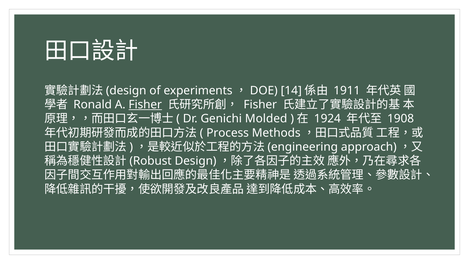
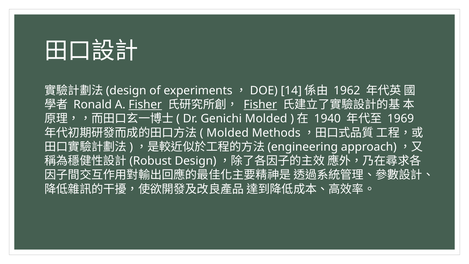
1911: 1911 -> 1962 (347, 91)
Fisher underline: none -> present (260, 105)
1924: 1924 -> 1940 (327, 119)
1908: 1908 -> 1969 (401, 119)
Process: Process -> Molded (228, 133)
